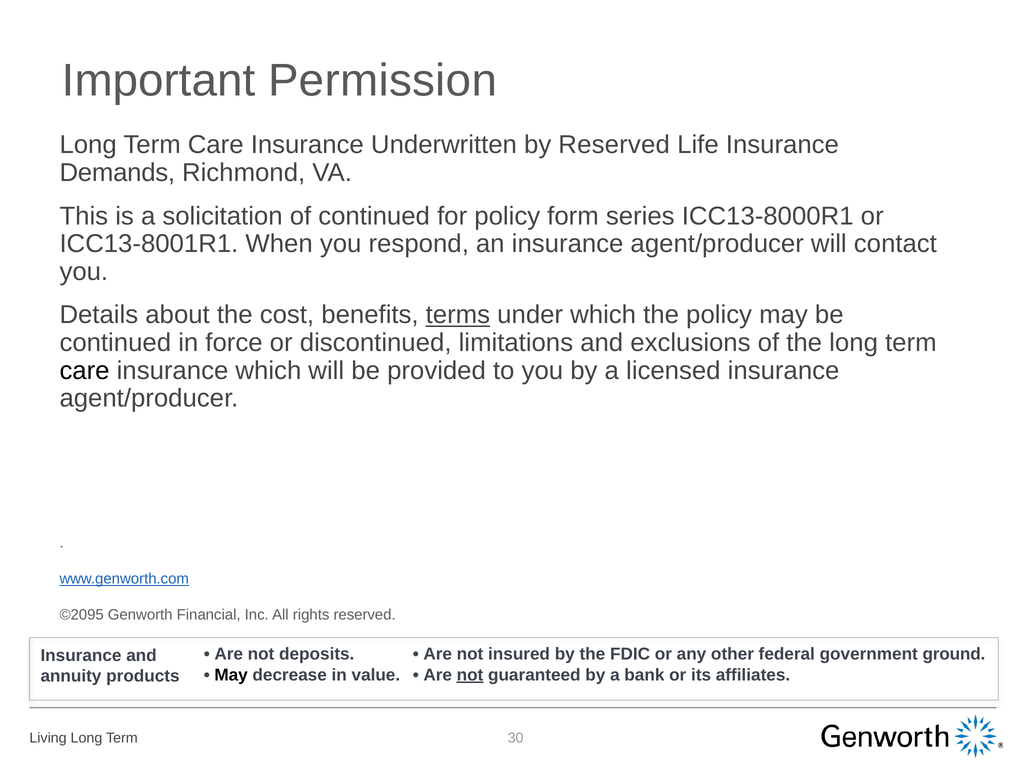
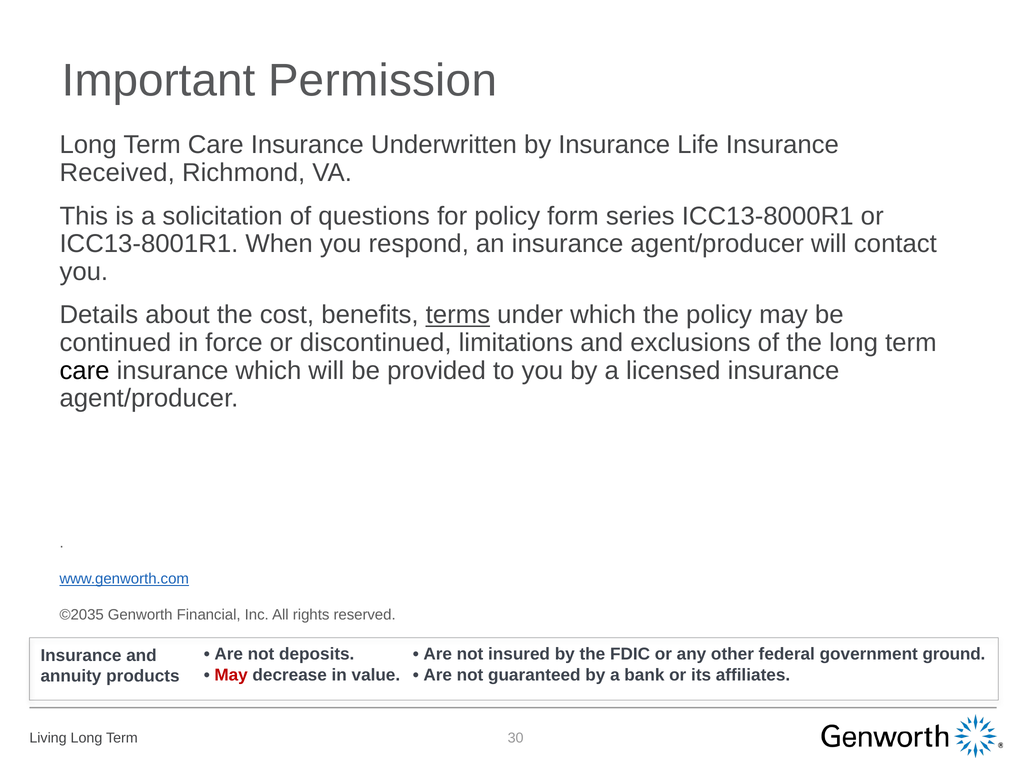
by Reserved: Reserved -> Insurance (614, 145)
Demands: Demands -> Received (117, 173)
of continued: continued -> questions (374, 216)
©2095: ©2095 -> ©2035 (82, 615)
May colour: black -> red (231, 675)
not underline: present -> none (470, 675)
